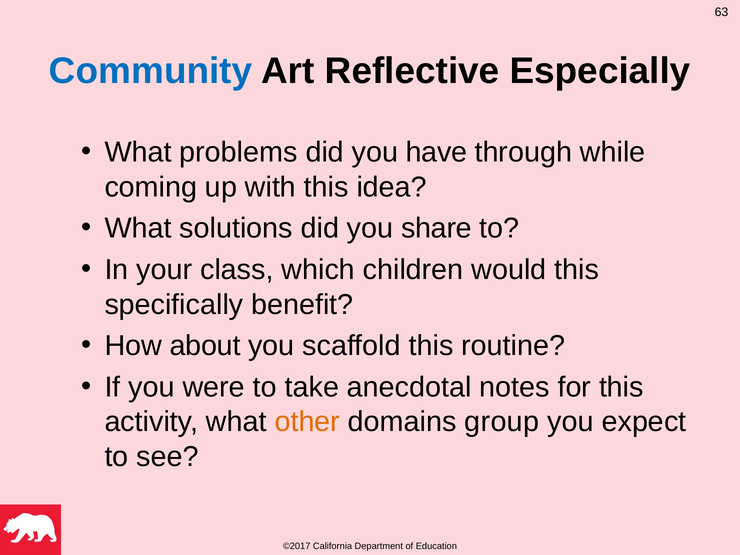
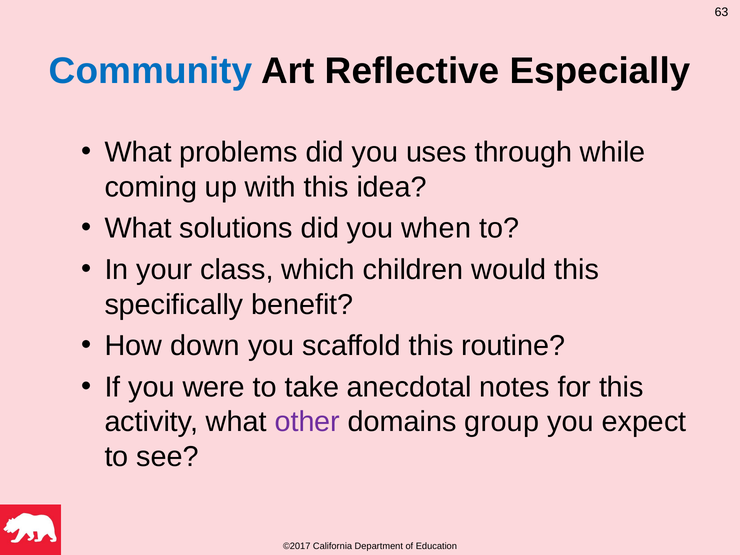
have: have -> uses (436, 152)
share: share -> when (436, 228)
about: about -> down (205, 346)
other colour: orange -> purple (307, 422)
